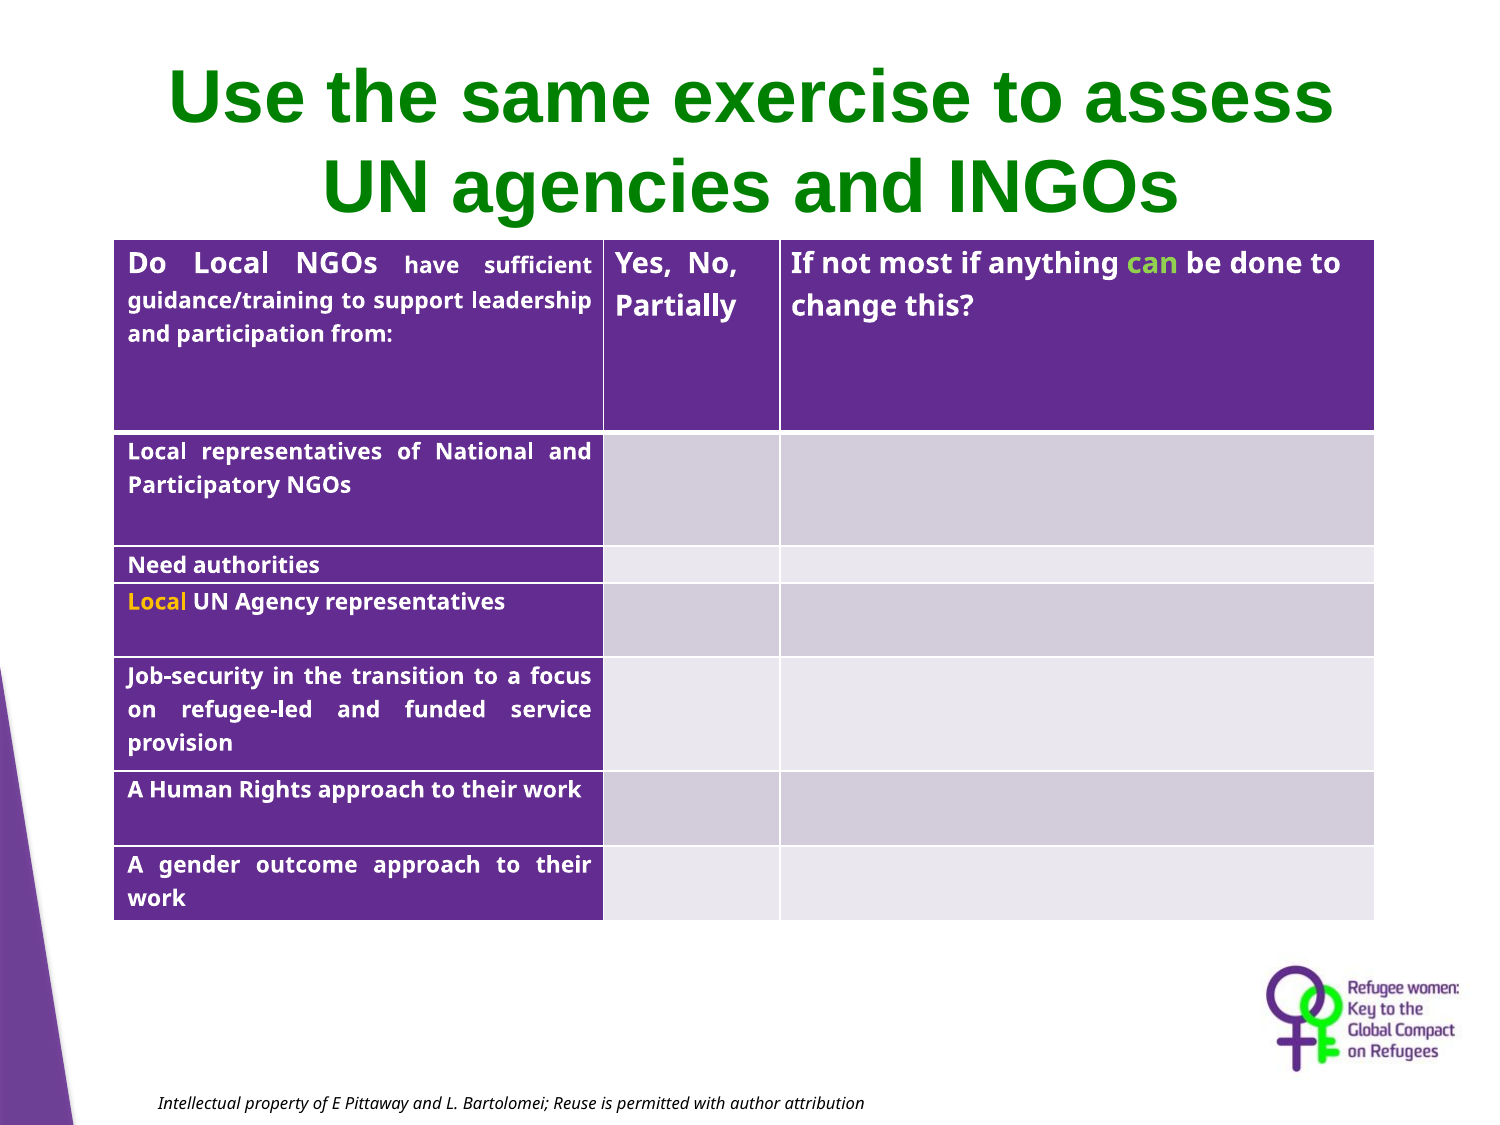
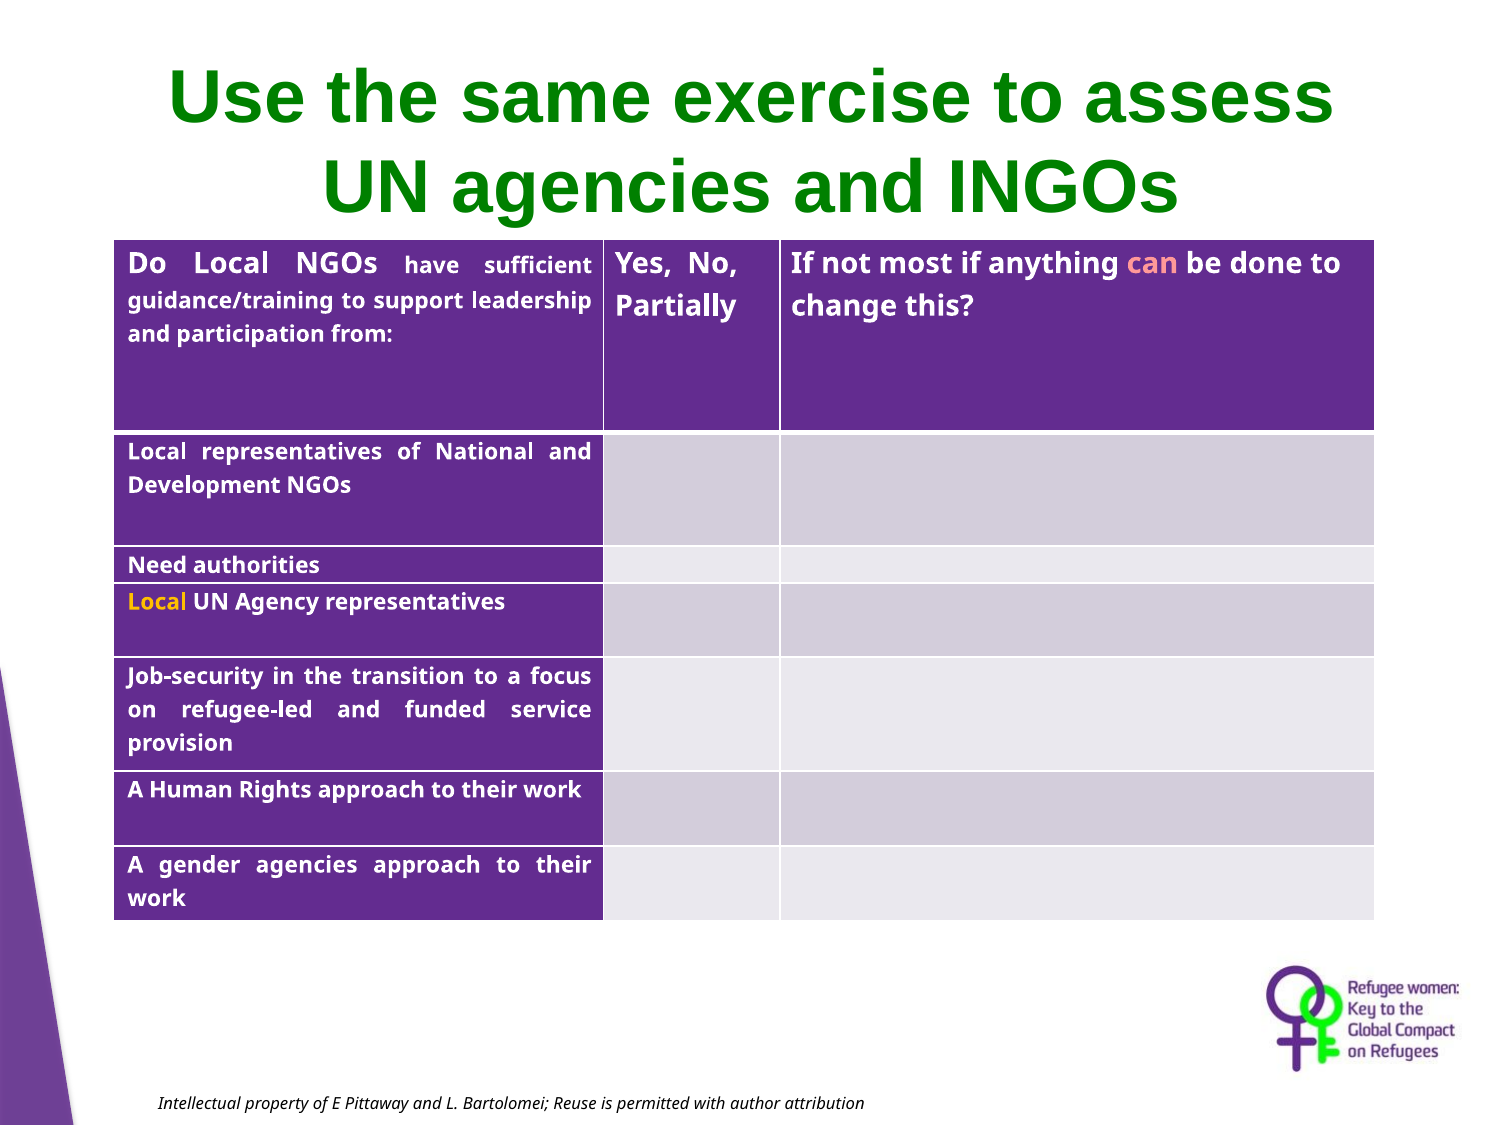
can colour: light green -> pink (1152, 263)
Participatory: Participatory -> Development (204, 485)
gender outcome: outcome -> agencies (307, 865)
